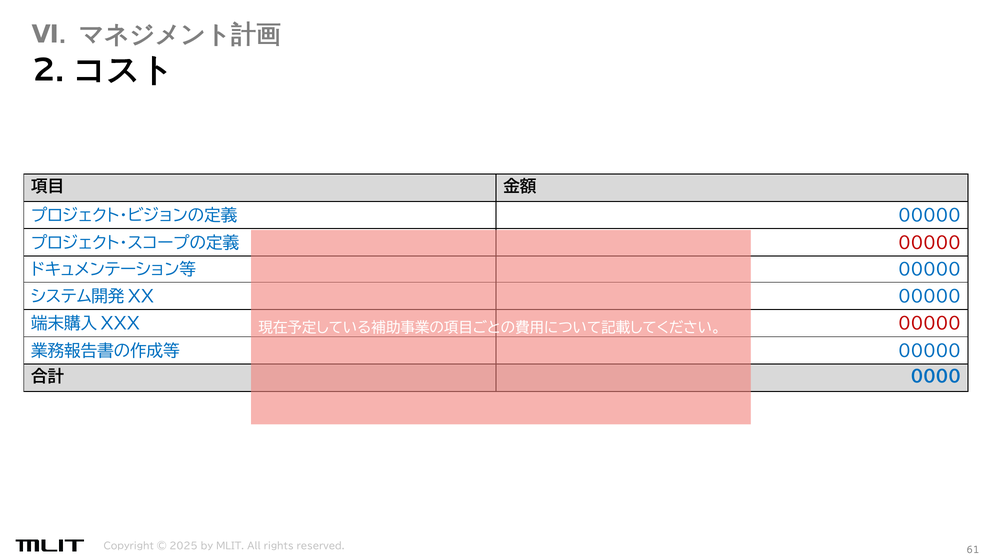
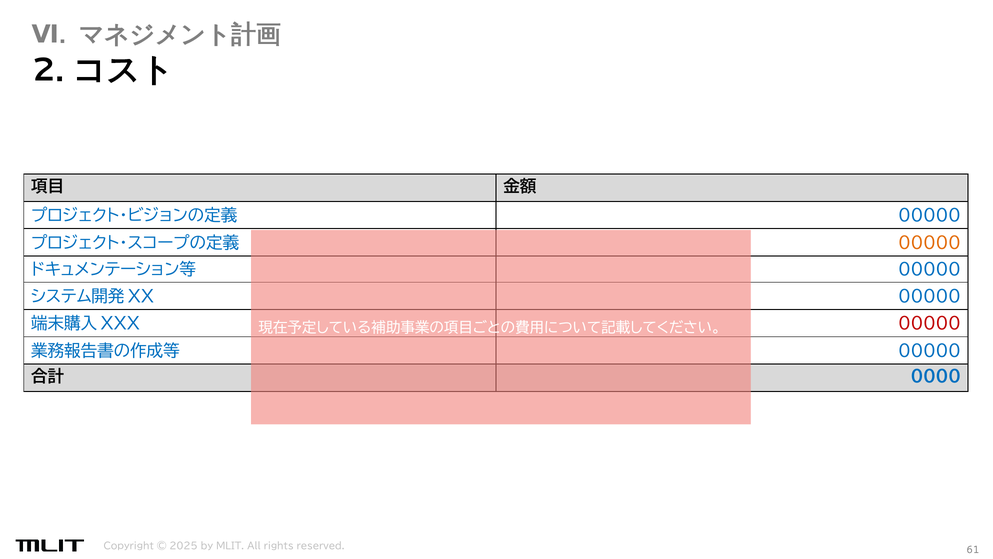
00000 colour: red -> orange (929, 243)
